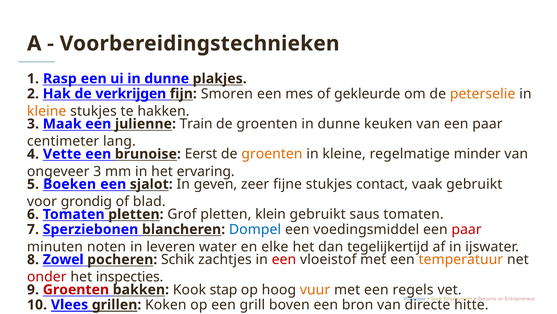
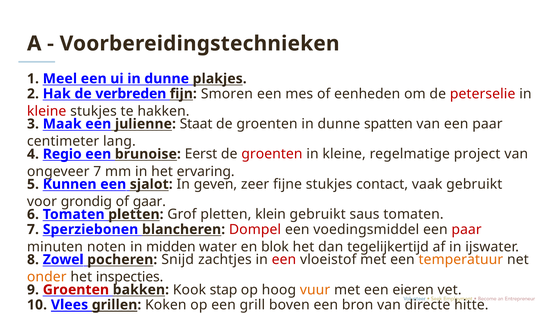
Rasp: Rasp -> Meel (60, 78)
verkrijgen: verkrijgen -> verbreden (131, 94)
gekleurde: gekleurde -> eenheden (367, 94)
peterselie colour: orange -> red (483, 94)
kleine colour: orange -> red (47, 111)
Train: Train -> Staat (196, 124)
keuken: keuken -> spatten (388, 124)
Vette: Vette -> Regio (62, 154)
groenten colour: orange -> red (272, 154)
minder: minder -> project (477, 154)
ongeveer 3: 3 -> 7 (97, 171)
Boeken: Boeken -> Kunnen (70, 184)
blad: blad -> gaar (149, 201)
Dompel colour: blue -> red (255, 229)
leveren: leveren -> midden (171, 246)
elke: elke -> blok (275, 246)
Schik: Schik -> Snijd (178, 259)
onder colour: red -> orange (47, 276)
regels: regels -> eieren (413, 289)
